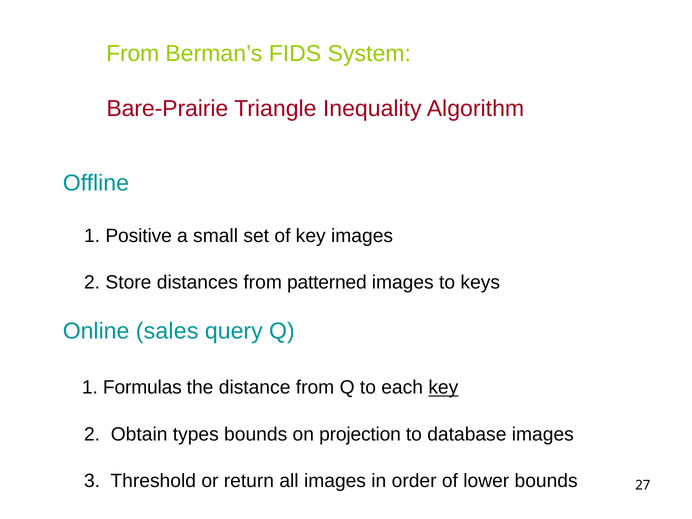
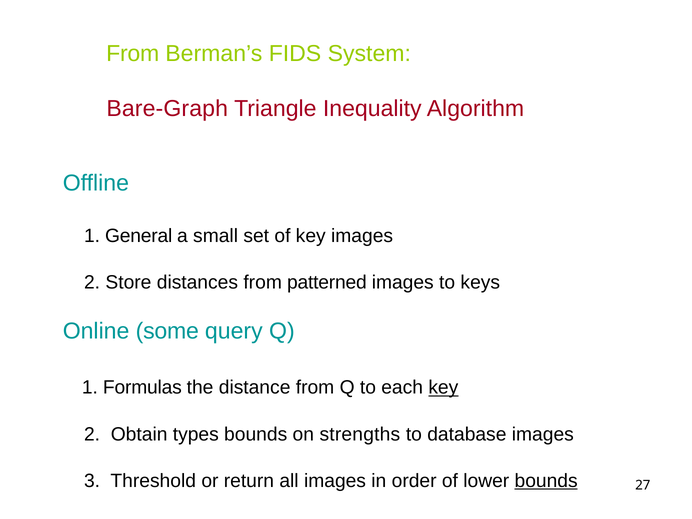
Bare-Prairie: Bare-Prairie -> Bare-Graph (167, 109)
Positive: Positive -> General (139, 236)
sales: sales -> some (167, 331)
projection: projection -> strengths (360, 435)
bounds underline: none -> present (546, 481)
